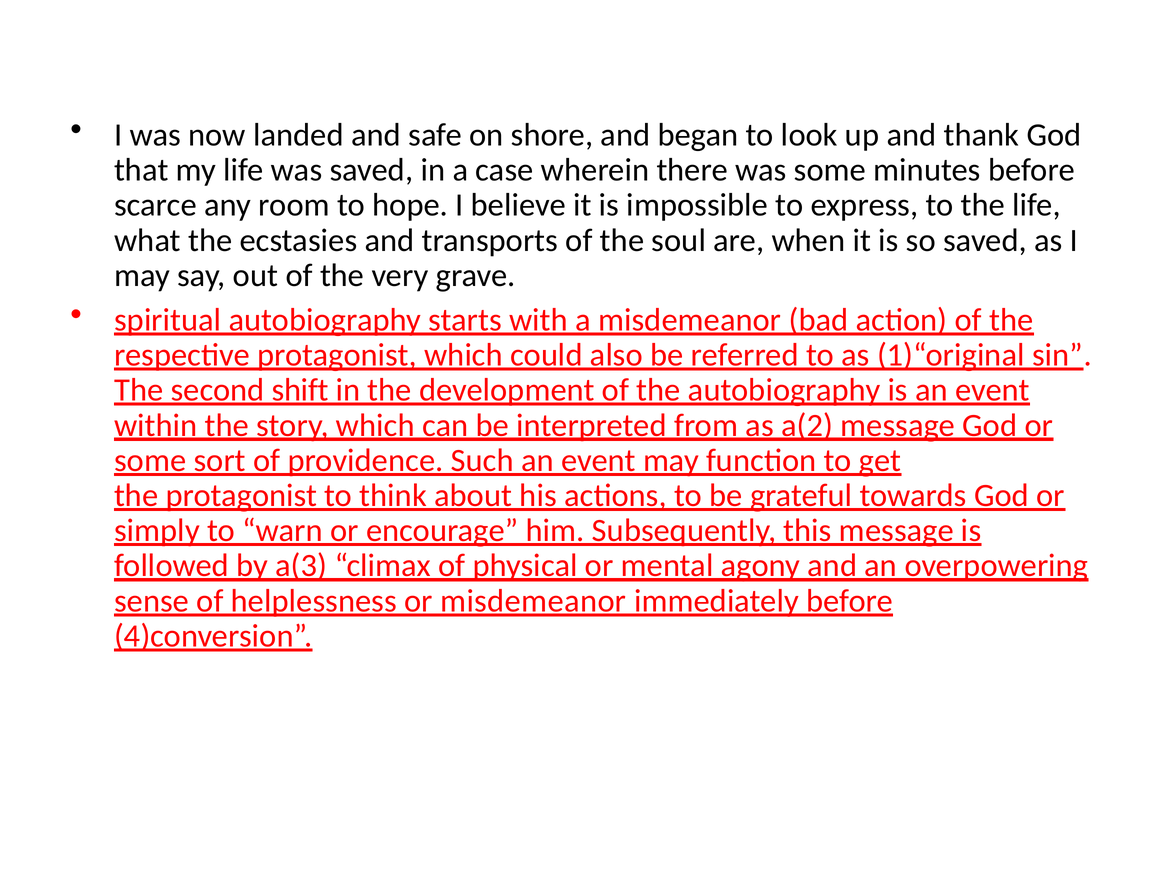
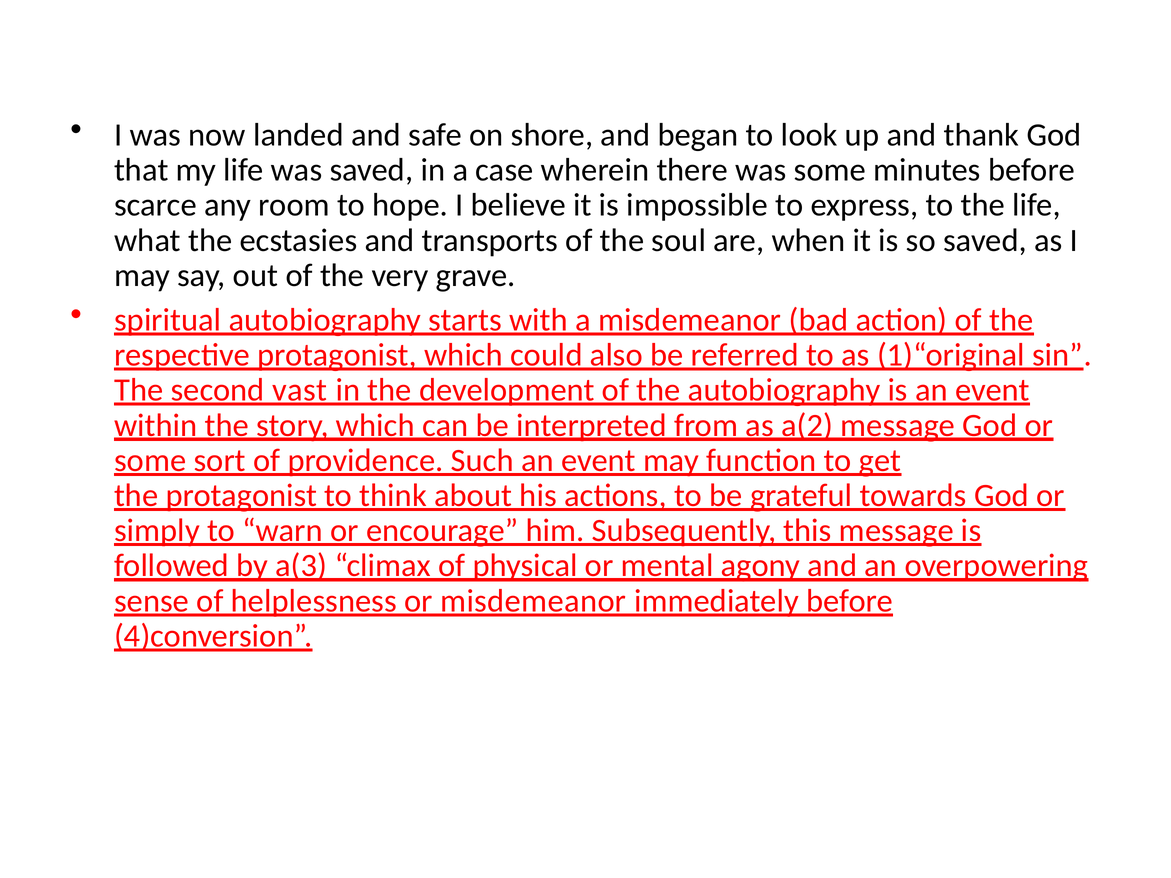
shift: shift -> vast (300, 390)
